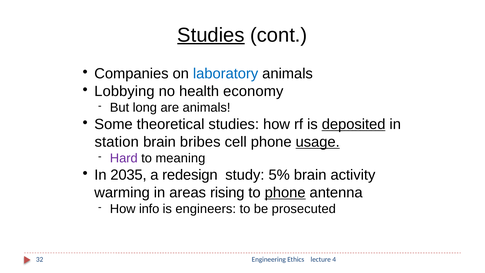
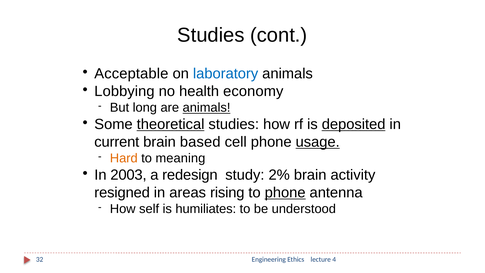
Studies underline: present -> none (211, 35)
Companies: Companies -> Acceptable (131, 74)
animals underline: none -> present (207, 108)
theoretical underline: none -> present (171, 124)
station: station -> current (117, 142)
bribes: bribes -> based (200, 142)
Hard colour: purple -> orange (124, 158)
2035: 2035 -> 2003 (129, 175)
5%: 5% -> 2% (279, 175)
warming: warming -> resigned (122, 193)
info: info -> self (149, 209)
engineers: engineers -> humiliates (206, 209)
prosecuted: prosecuted -> understood (304, 209)
